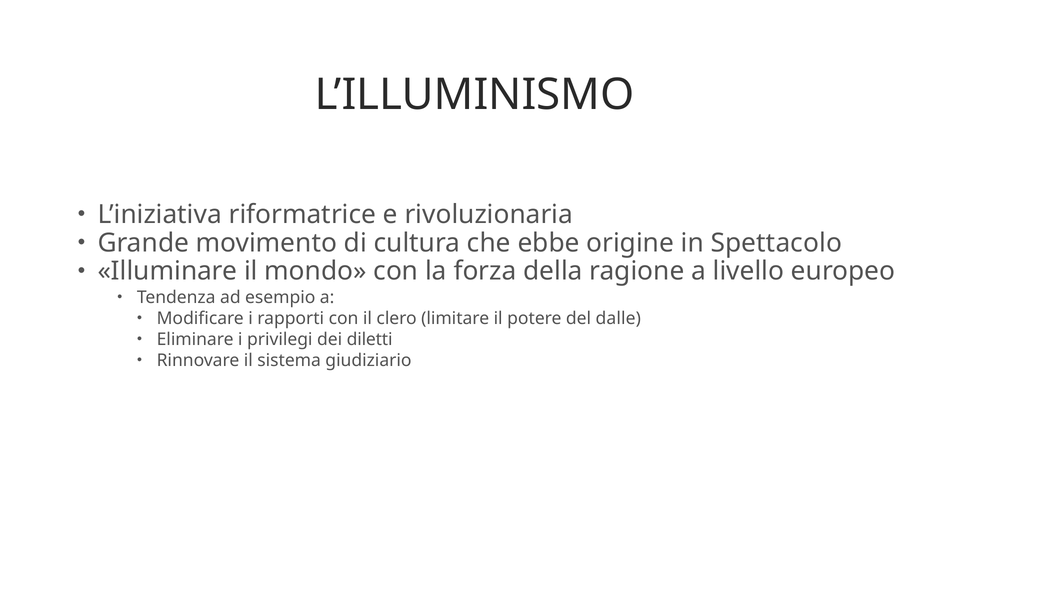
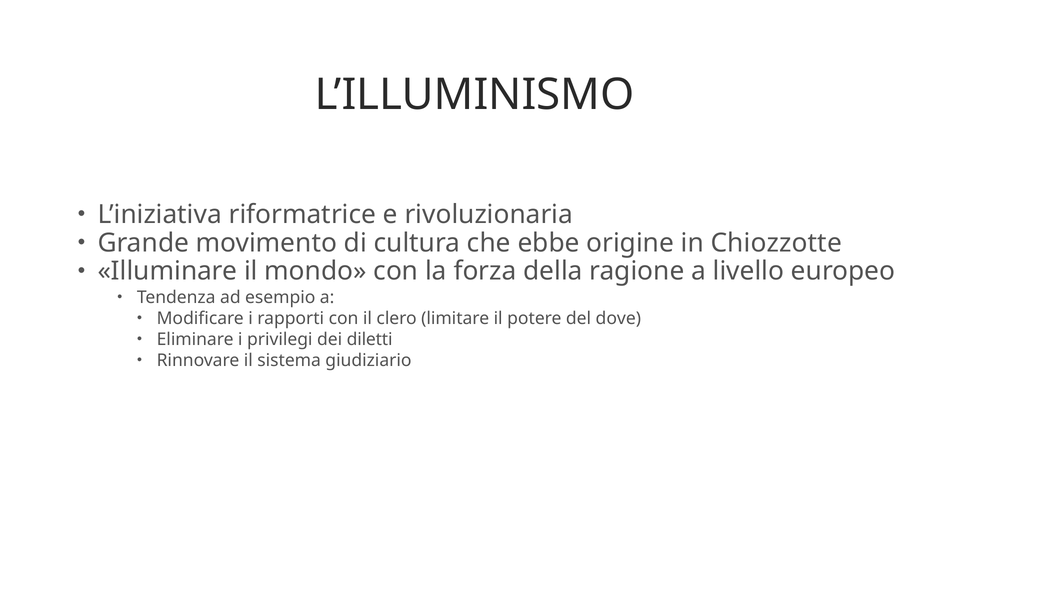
Spettacolo: Spettacolo -> Chiozzotte (776, 243)
dalle: dalle -> dove (618, 318)
